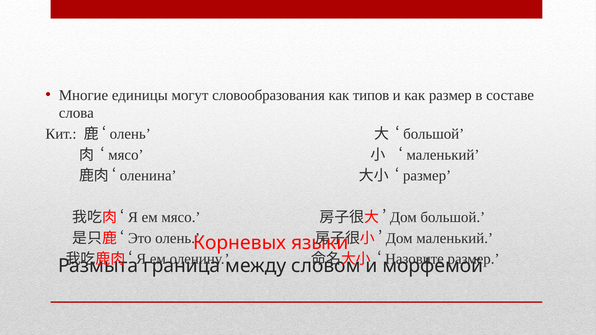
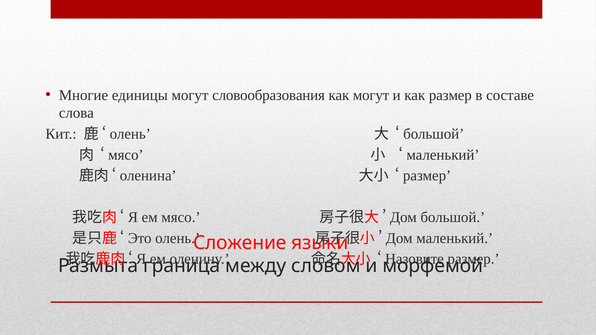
как типов: типов -> могут (371, 95)
Корневых: Корневых -> Сложение (240, 243)
